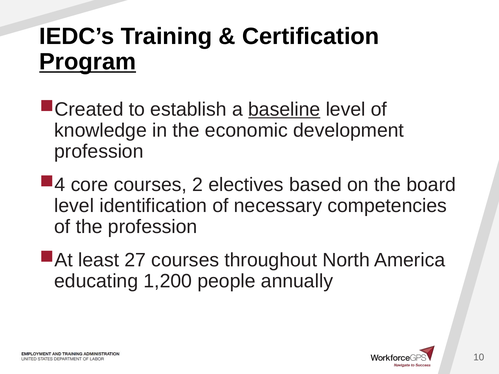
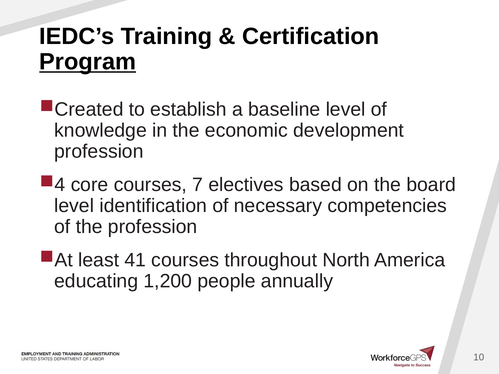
baseline underline: present -> none (284, 109)
2: 2 -> 7 (198, 185)
27: 27 -> 41 (135, 260)
